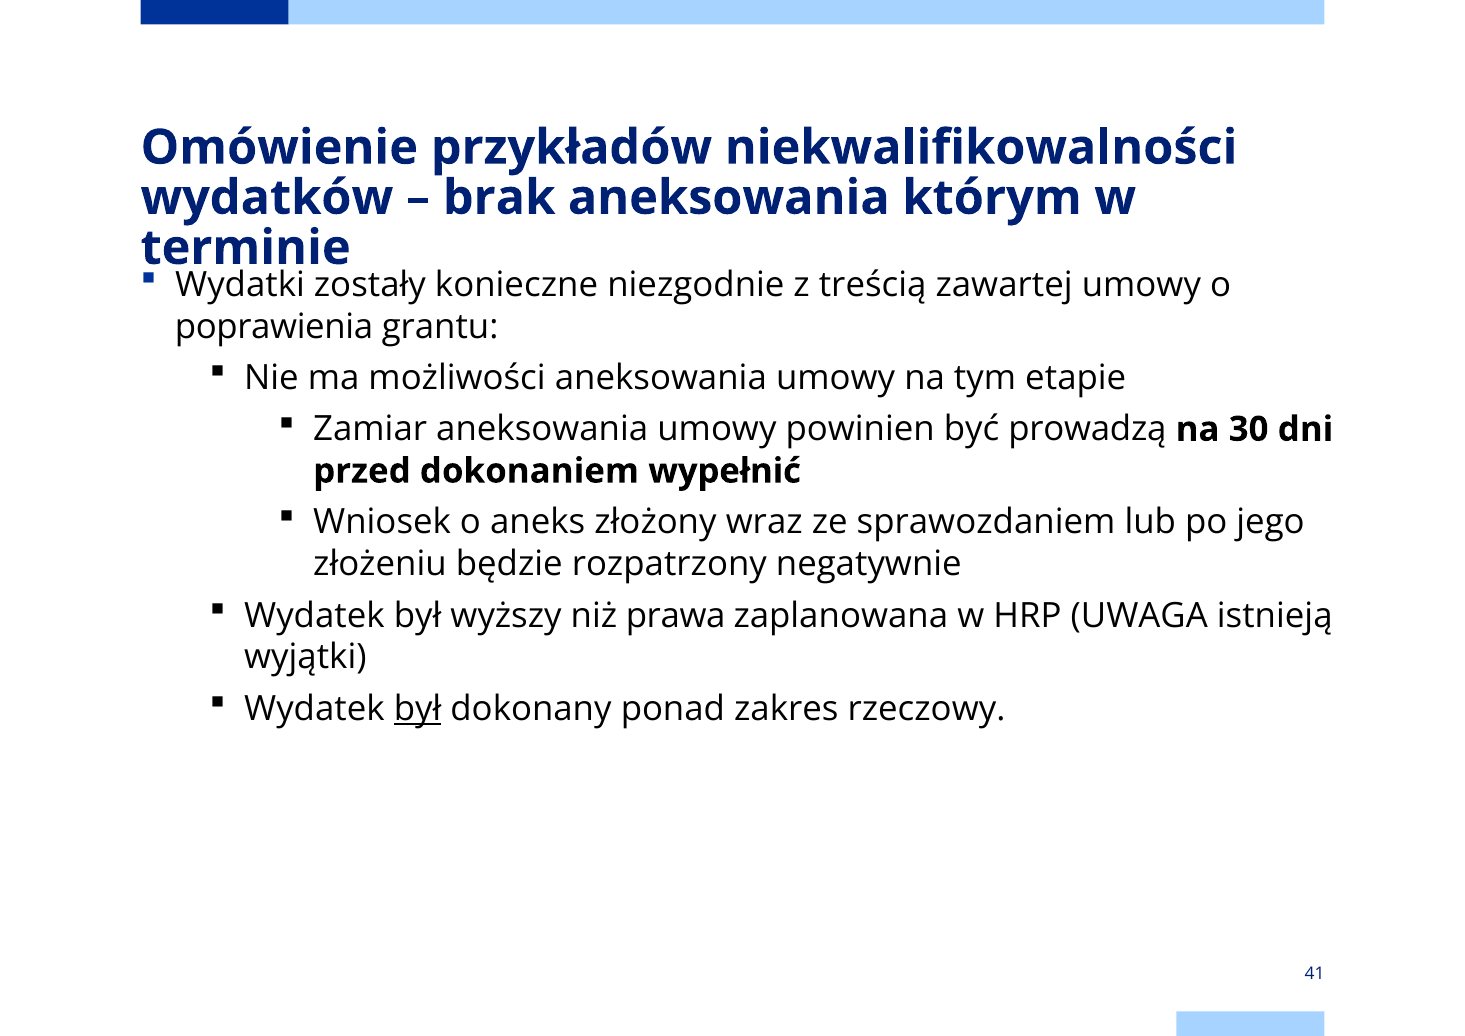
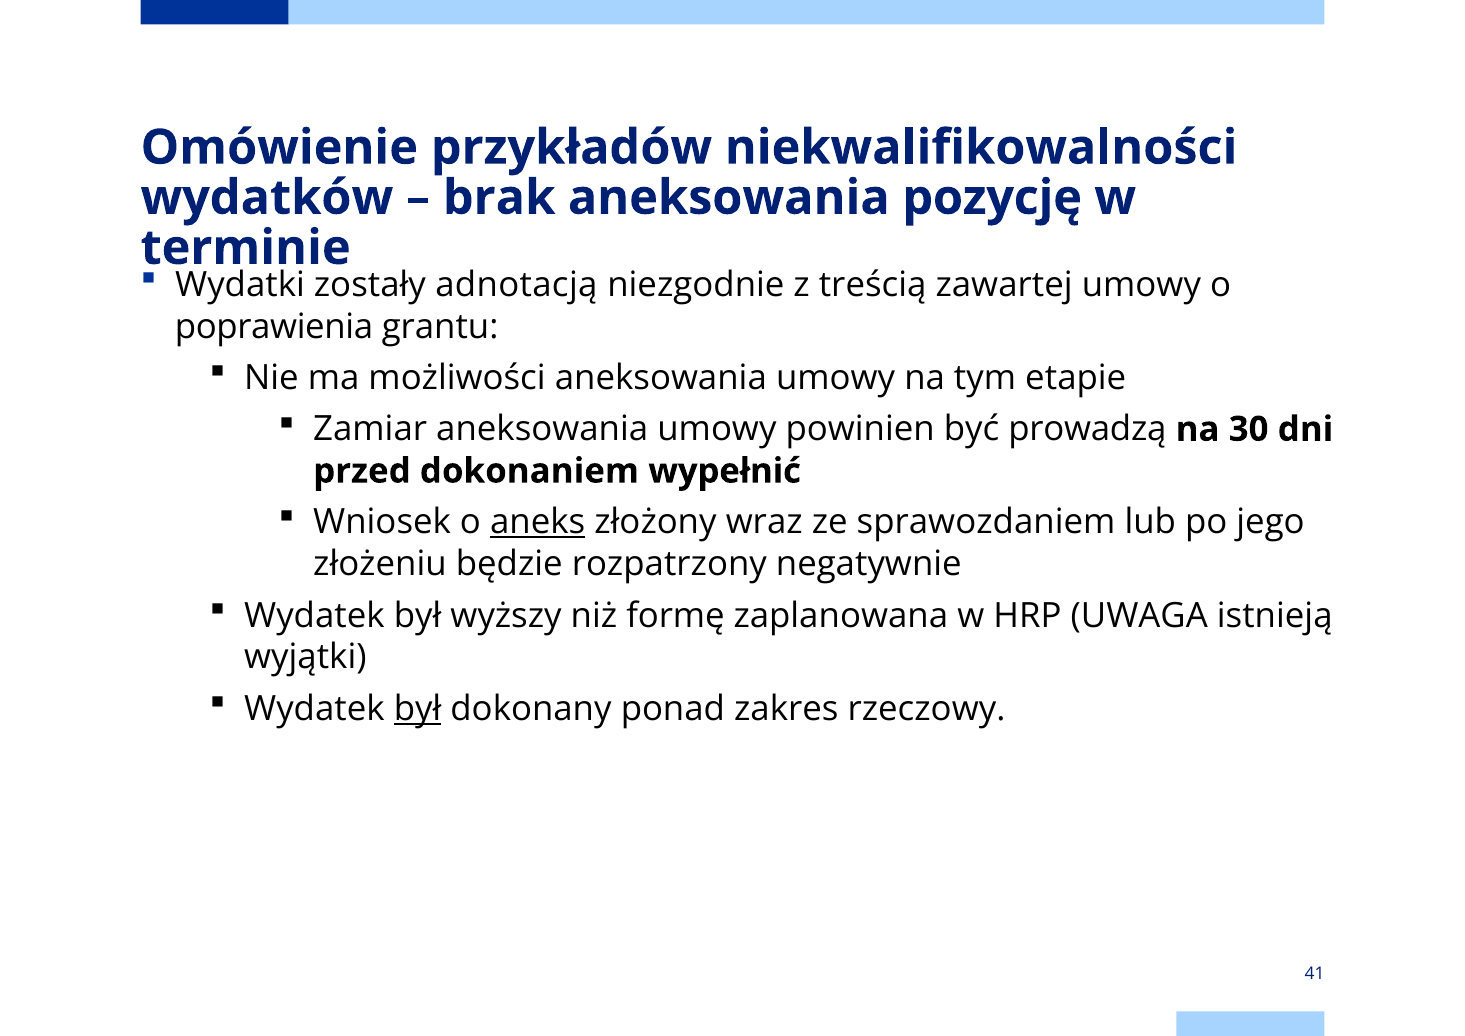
którym: którym -> pozycję (992, 198)
konieczne: konieczne -> adnotacją (516, 285)
aneks underline: none -> present (538, 522)
prawa: prawa -> formę (675, 615)
